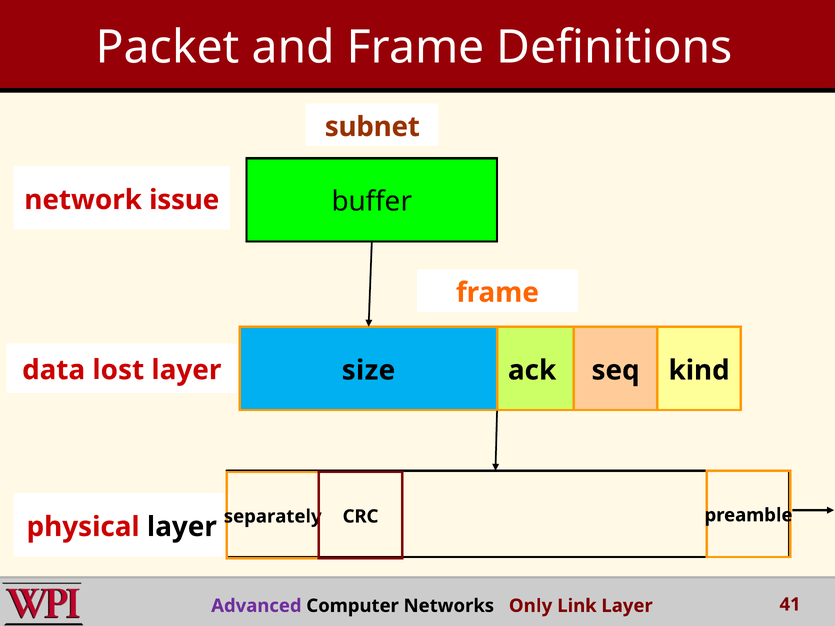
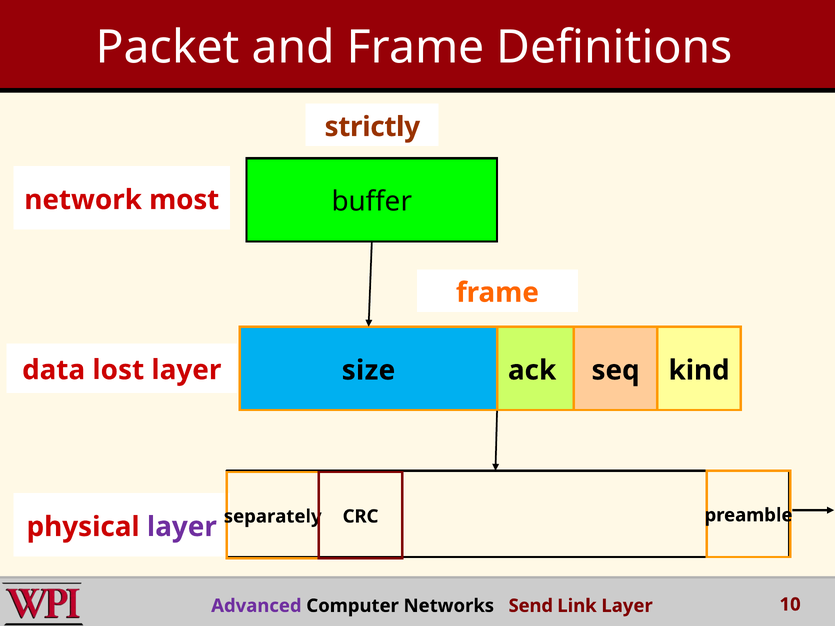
subnet: subnet -> strictly (372, 127)
issue: issue -> most (184, 200)
layer colour: black -> purple (182, 527)
Only: Only -> Send (531, 606)
41: 41 -> 10 (790, 605)
